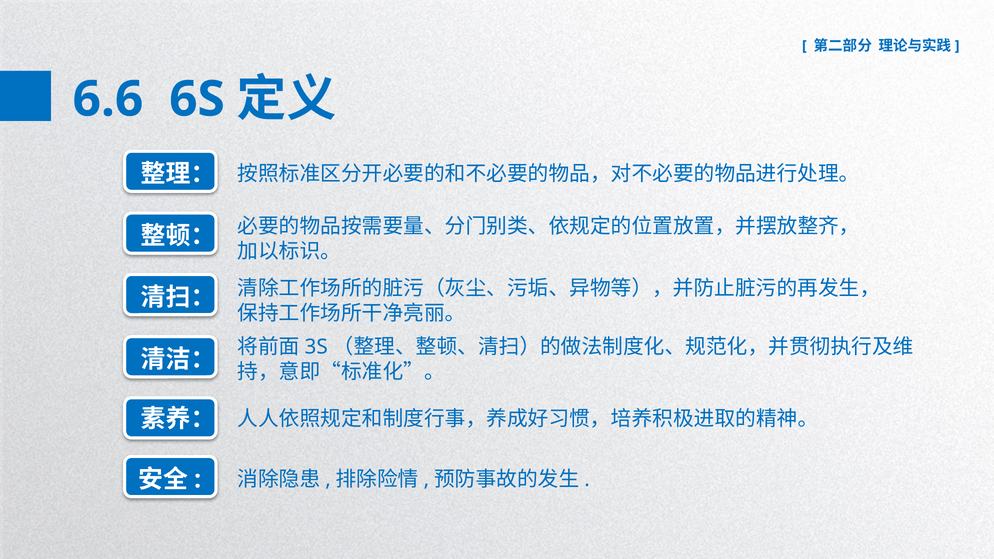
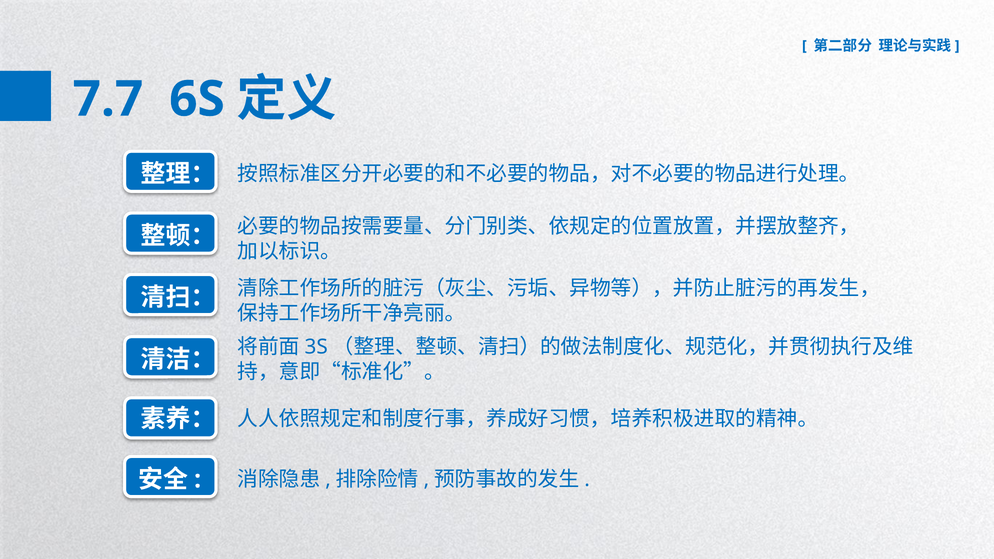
6.6: 6.6 -> 7.7 (108, 99)
